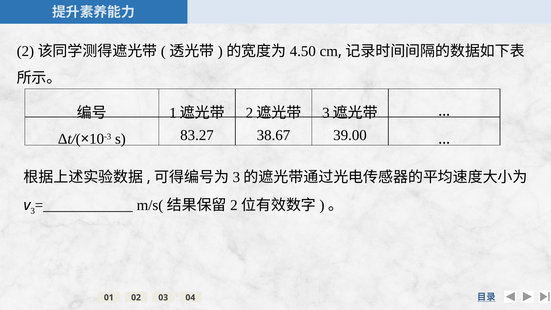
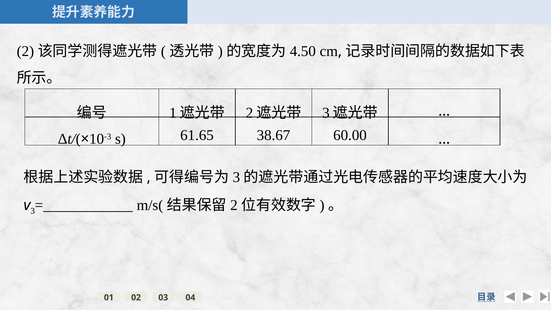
83.27: 83.27 -> 61.65 (197, 135)
39.00: 39.00 -> 60.00 (350, 135)
